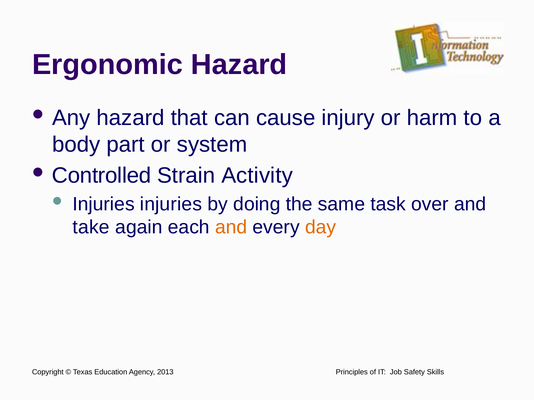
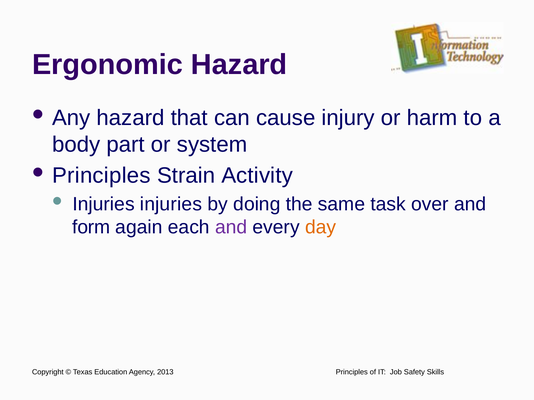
Controlled: Controlled -> Principles (101, 176)
take: take -> form (91, 228)
and colour: orange -> purple (231, 228)
